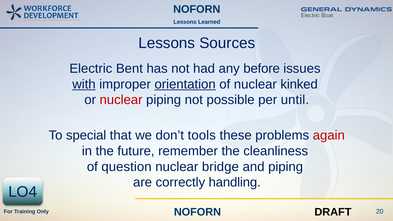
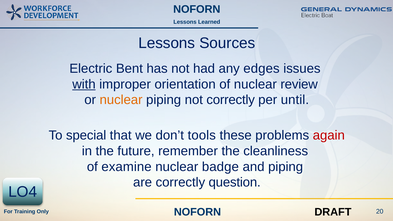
before: before -> edges (261, 69)
orientation underline: present -> none (185, 84)
kinked: kinked -> review (299, 84)
nuclear colour: red -> orange (121, 100)
not possible: possible -> correctly (231, 100)
question: question -> examine (127, 167)
bridge: bridge -> badge (220, 167)
handling: handling -> question (235, 182)
